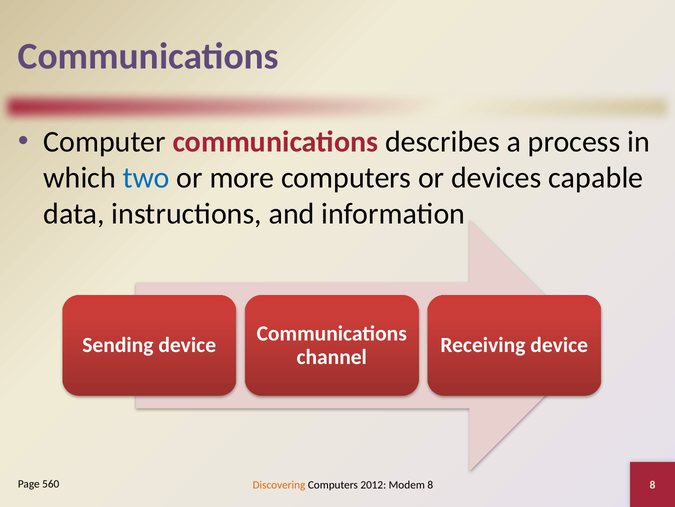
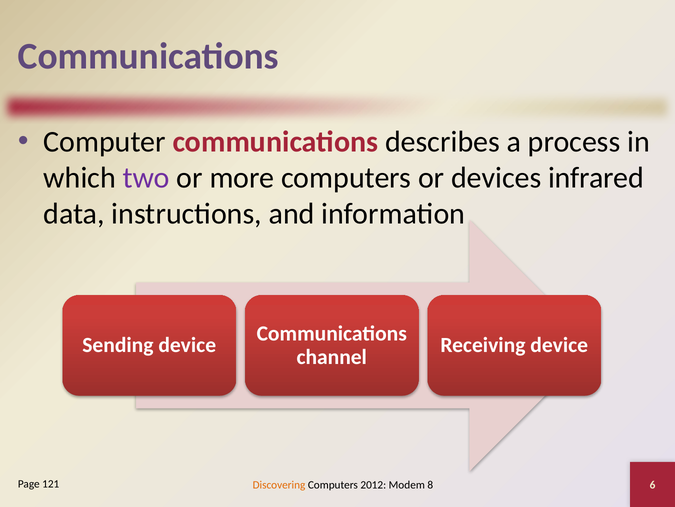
two colour: blue -> purple (146, 178)
capable: capable -> infrared (596, 178)
560: 560 -> 121 (51, 483)
8 8: 8 -> 6 (653, 484)
